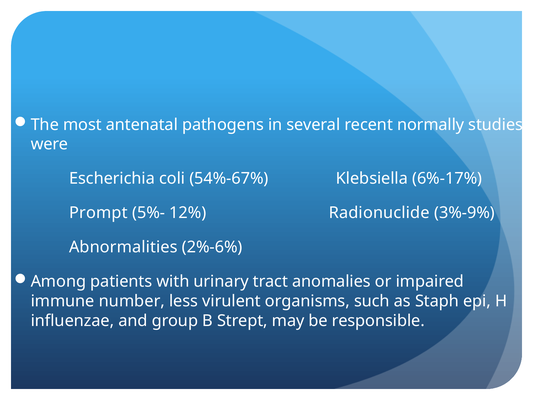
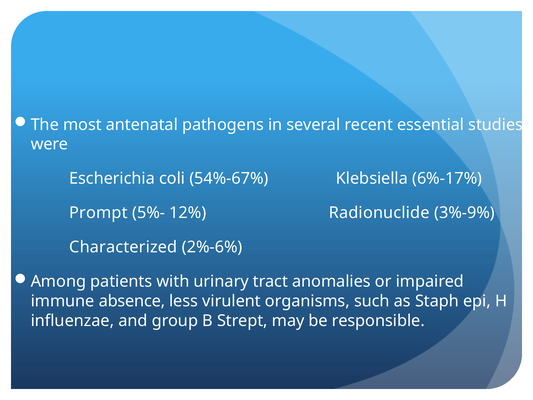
normally: normally -> essential (431, 125)
Abnormalities: Abnormalities -> Characterized (123, 247)
number: number -> absence (132, 301)
